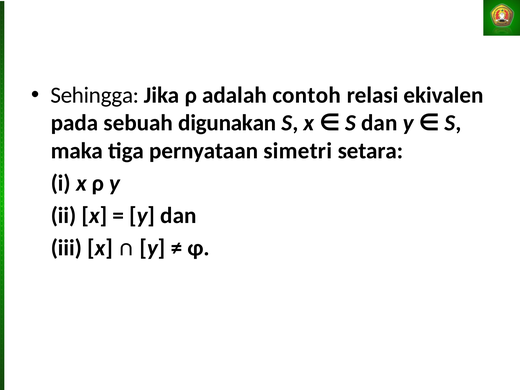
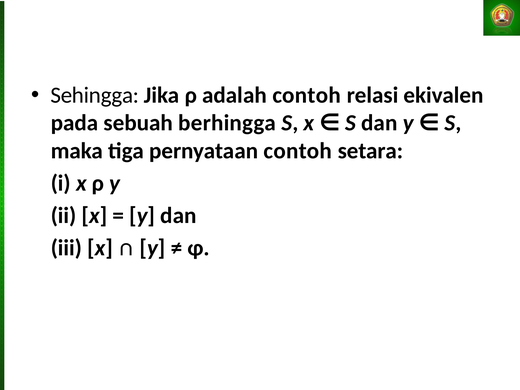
digunakan: digunakan -> berhingga (227, 123)
pernyataan simetri: simetri -> contoh (298, 151)
